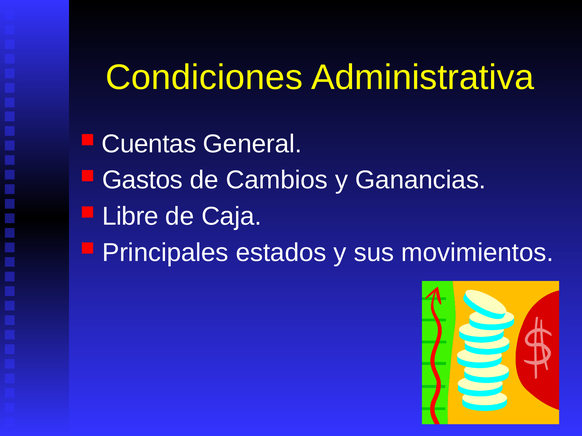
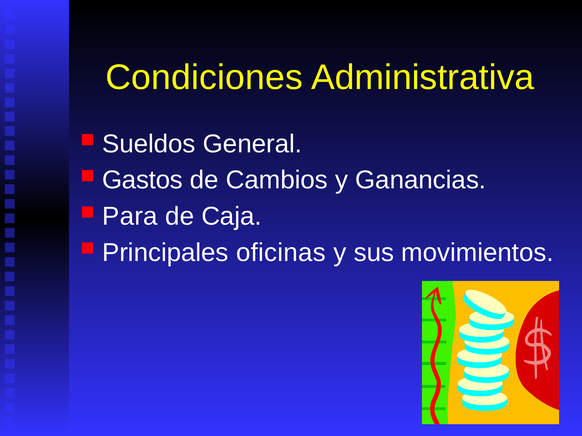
Cuentas: Cuentas -> Sueldos (149, 144)
Libre: Libre -> Para (130, 217)
estados: estados -> oficinas (281, 253)
